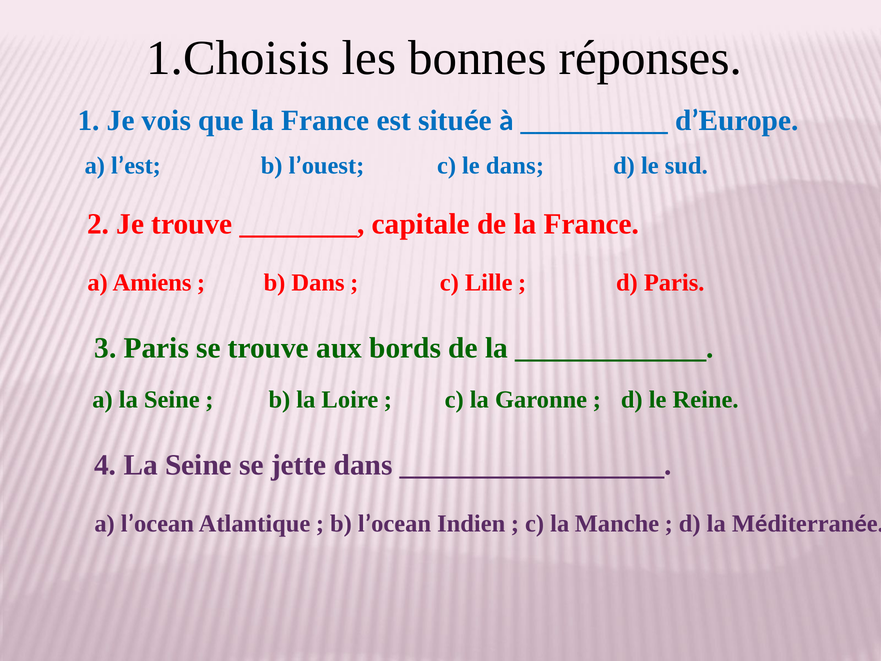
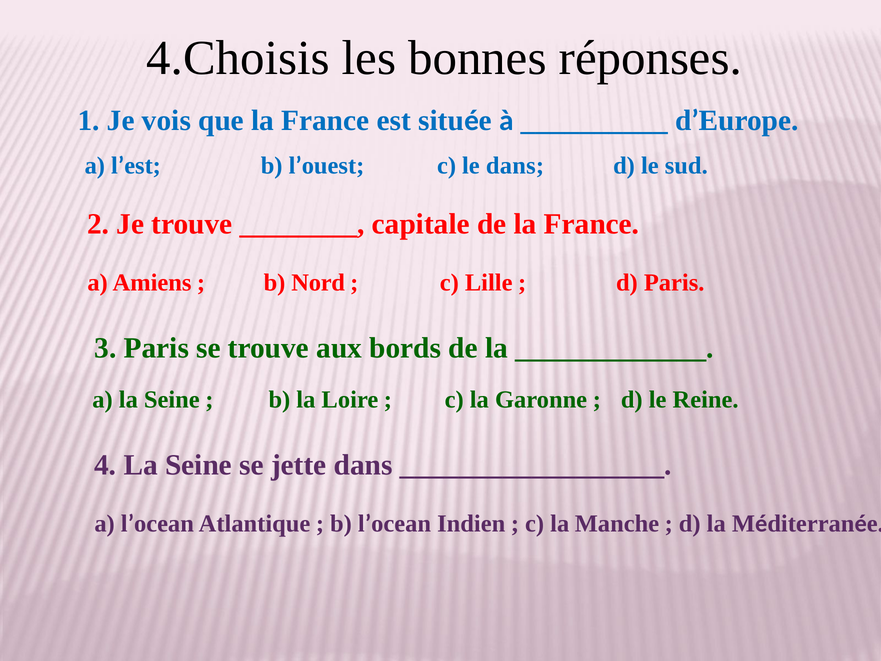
1.Choisis: 1.Choisis -> 4.Choisis (238, 58)
b Dans: Dans -> Nord (318, 282)
